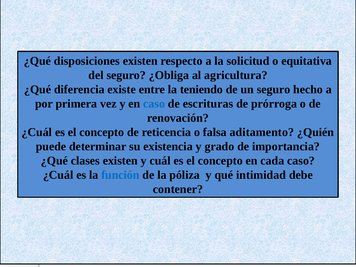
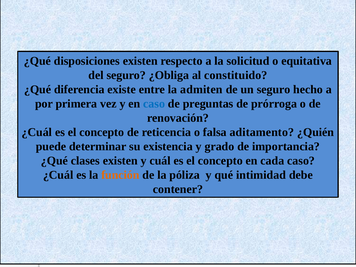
agricultura: agricultura -> constituido (236, 75)
teniendo: teniendo -> admiten (201, 90)
escrituras: escrituras -> preguntas (208, 104)
función colour: blue -> orange (120, 175)
